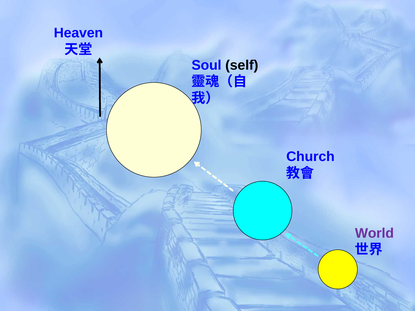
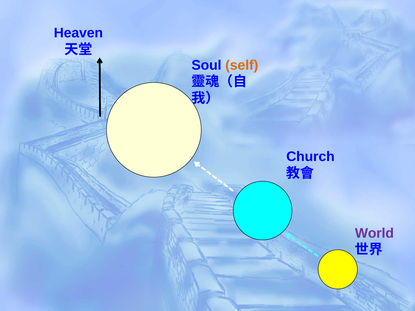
self colour: black -> orange (242, 65)
